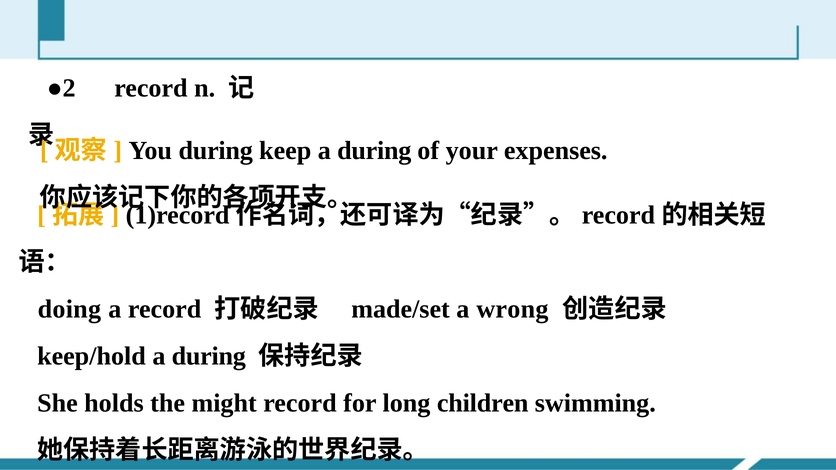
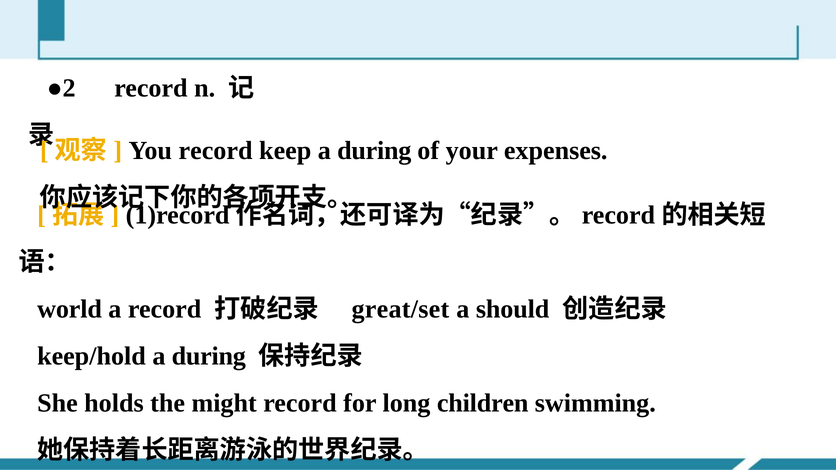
You during: during -> record (216, 151)
doing: doing -> world (70, 309)
made/set: made/set -> great/set (400, 309)
wrong: wrong -> should (513, 309)
